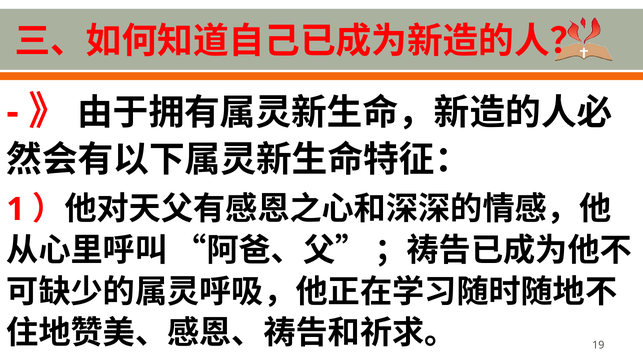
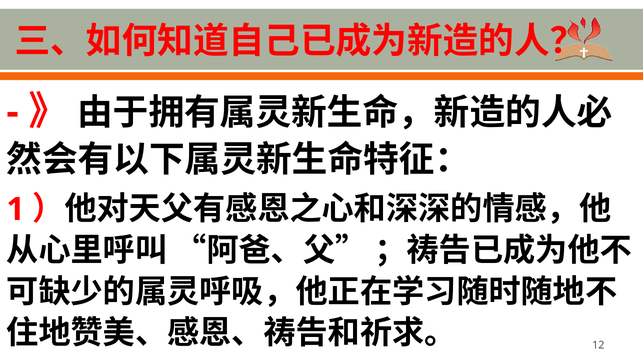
19: 19 -> 12 (598, 345)
